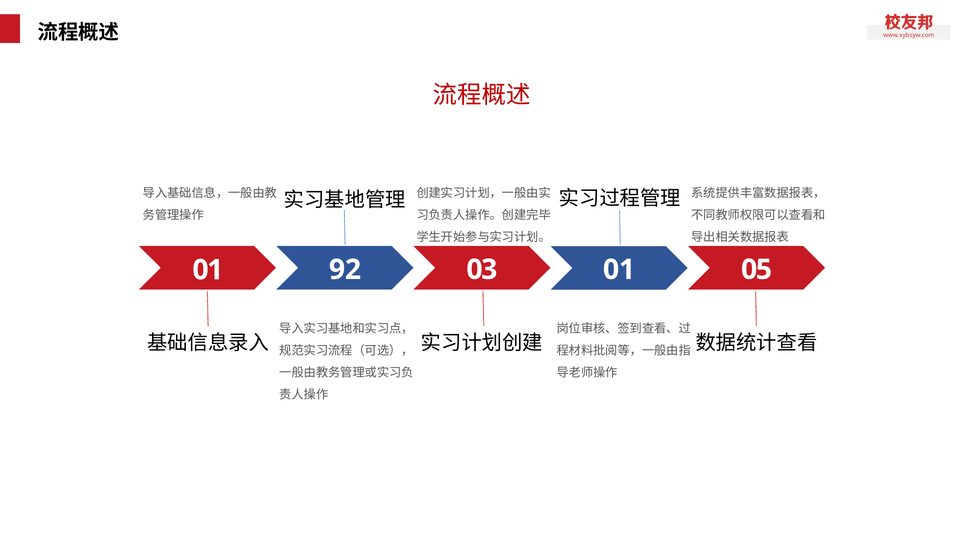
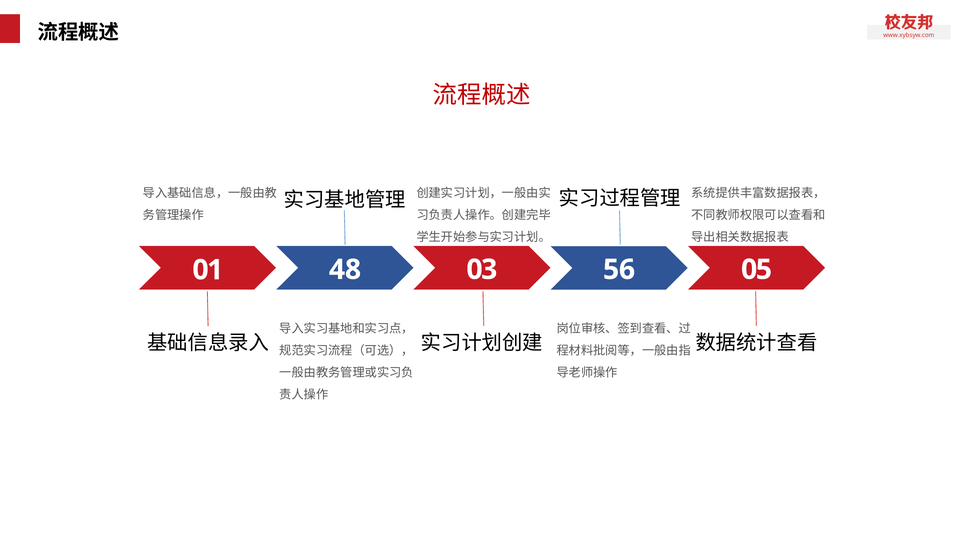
92: 92 -> 48 (345, 270)
03 01: 01 -> 56 (619, 270)
